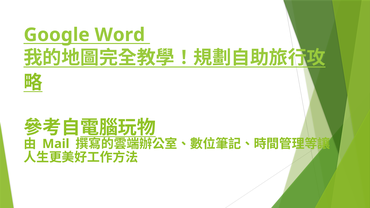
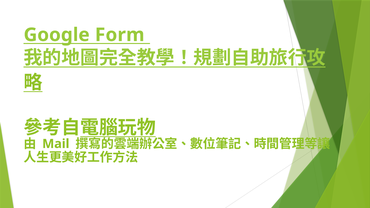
Word: Word -> Form (120, 35)
